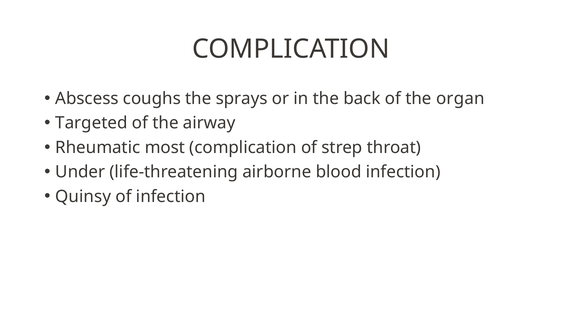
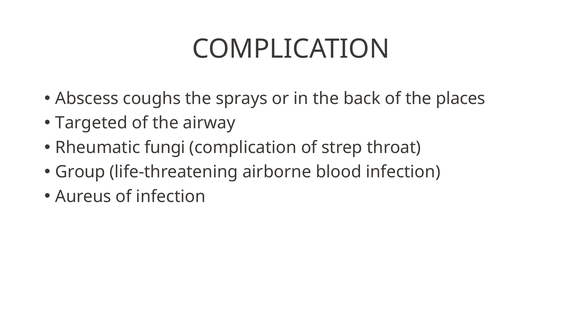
organ: organ -> places (461, 98)
most: most -> fungi (165, 147)
Under: Under -> Group (80, 172)
Quinsy: Quinsy -> Aureus (83, 196)
